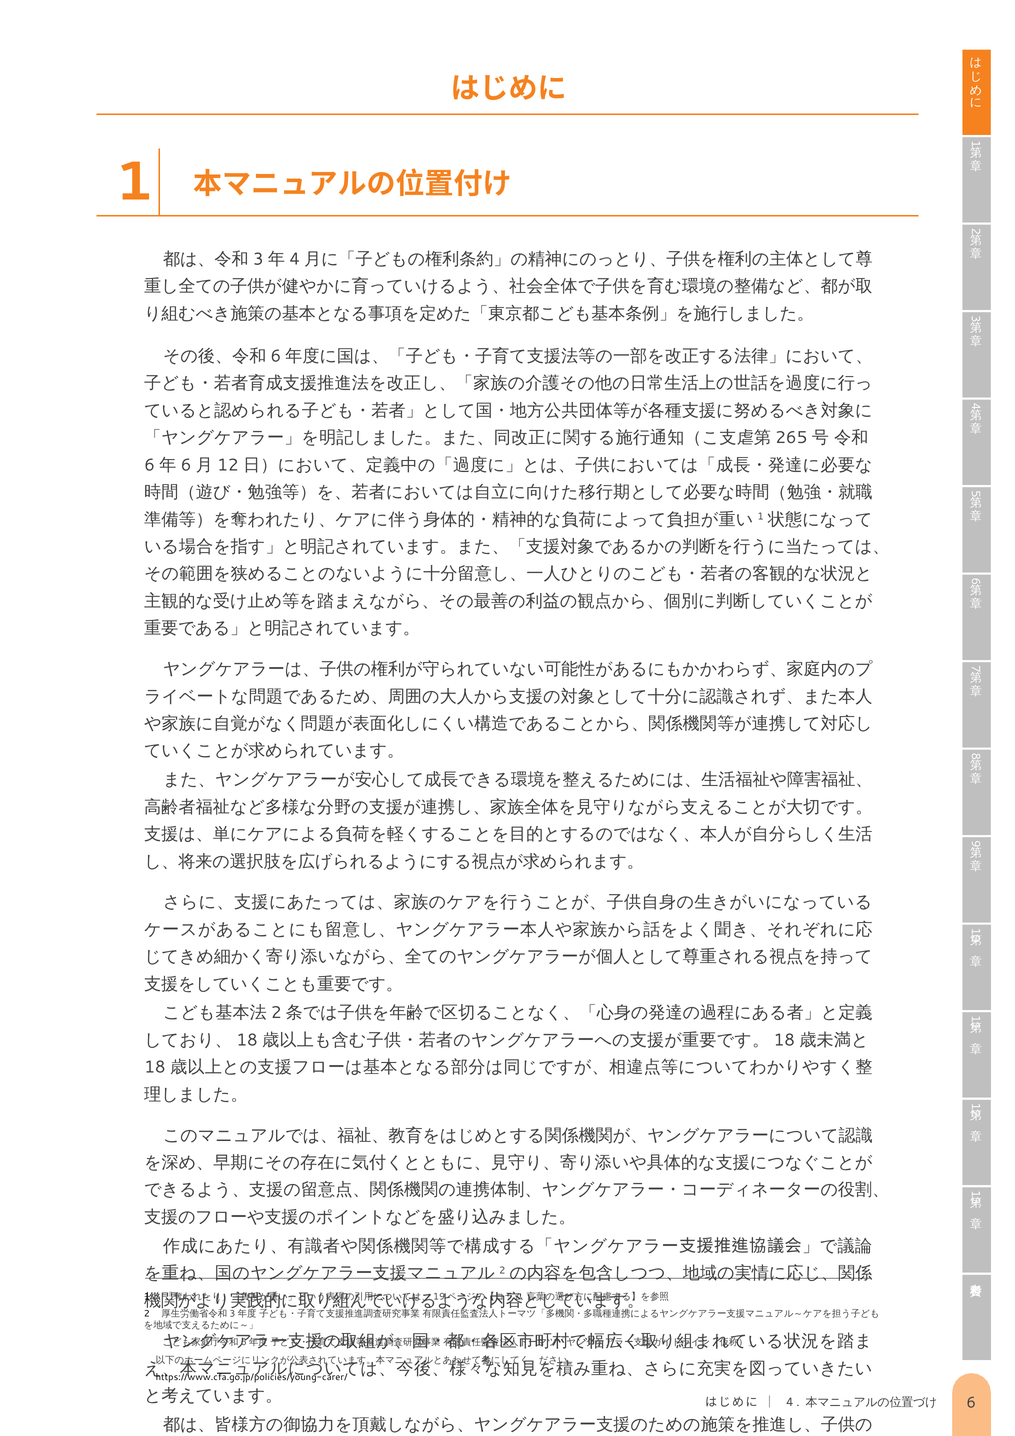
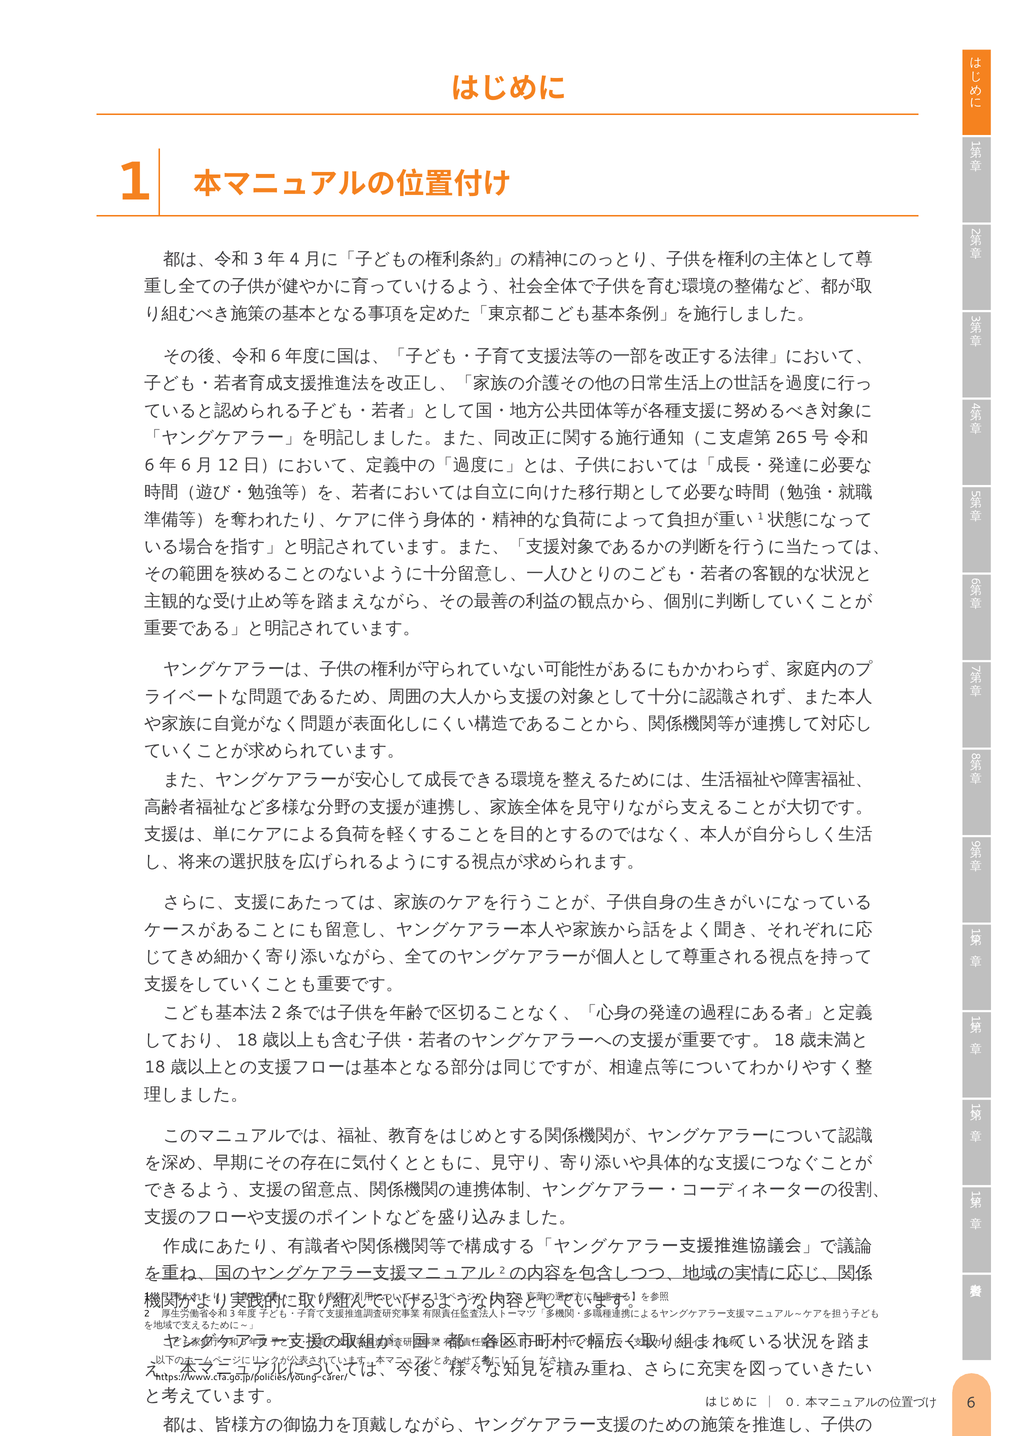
4: 4 -> 0 (790, 1402)
